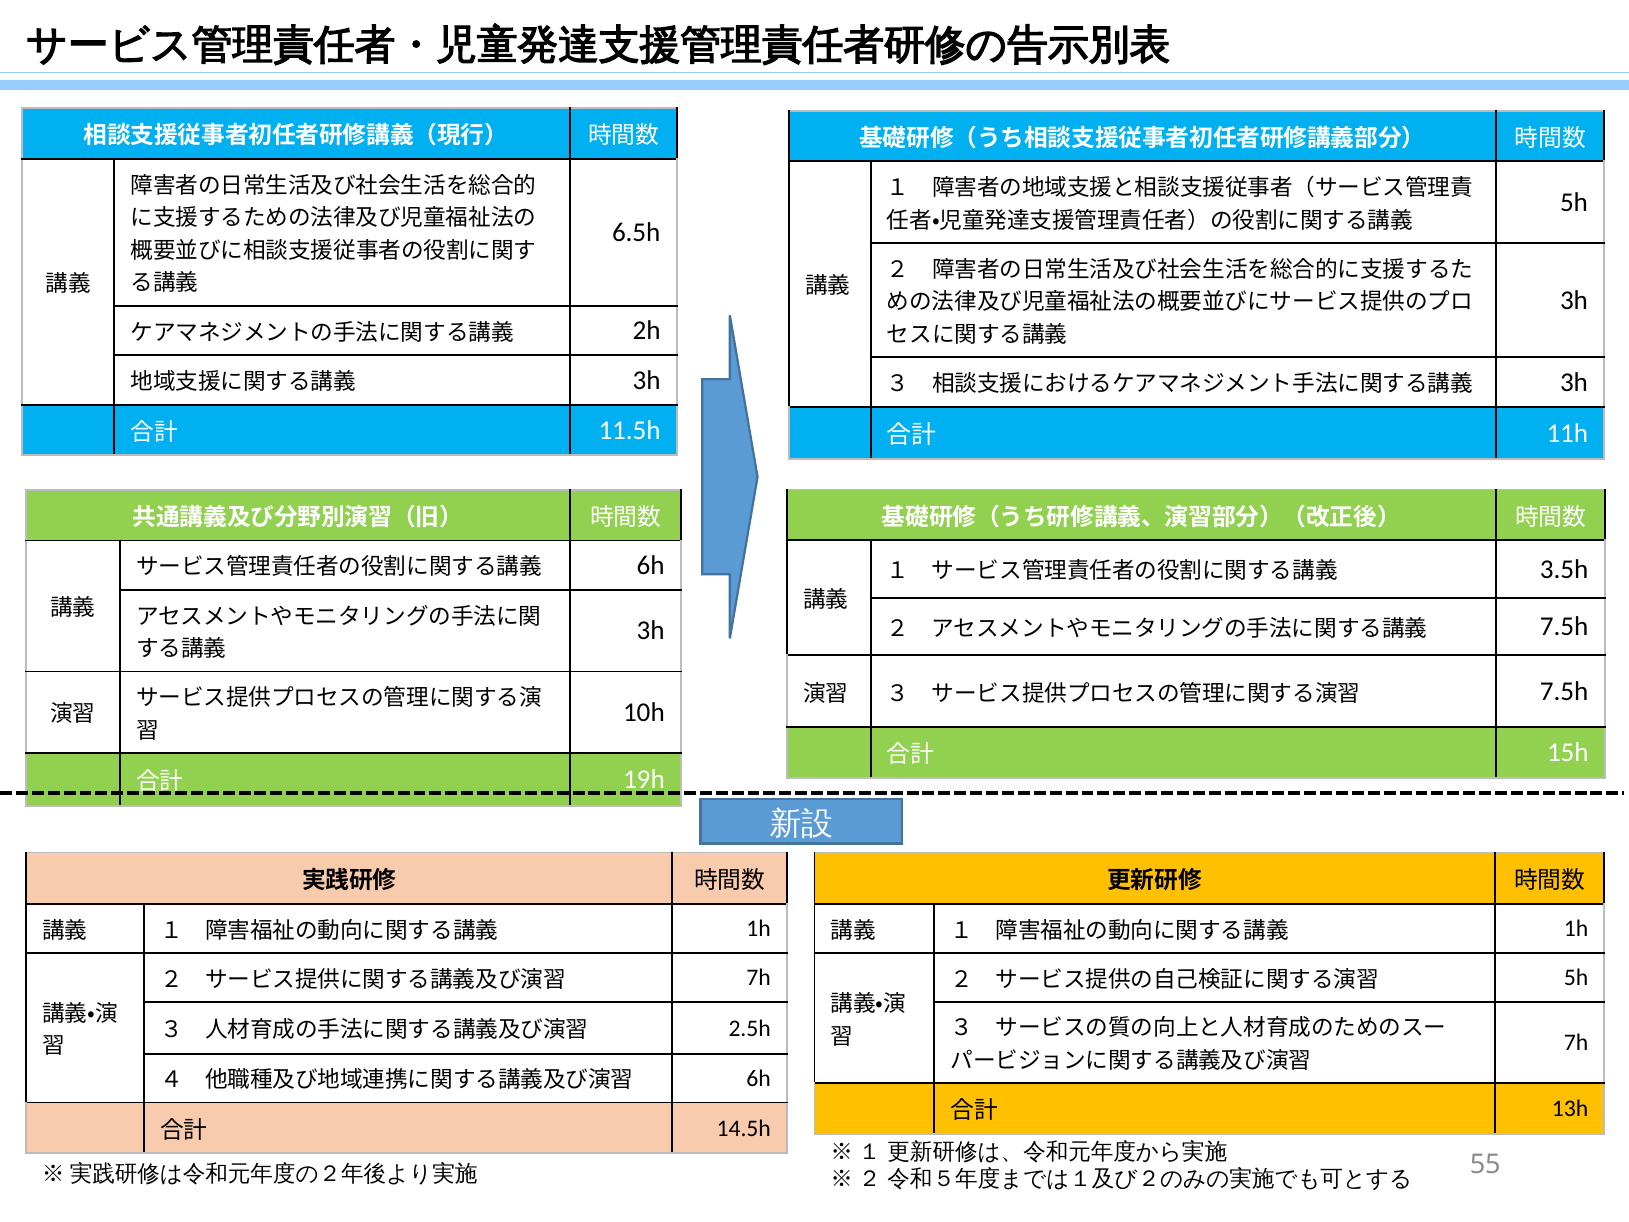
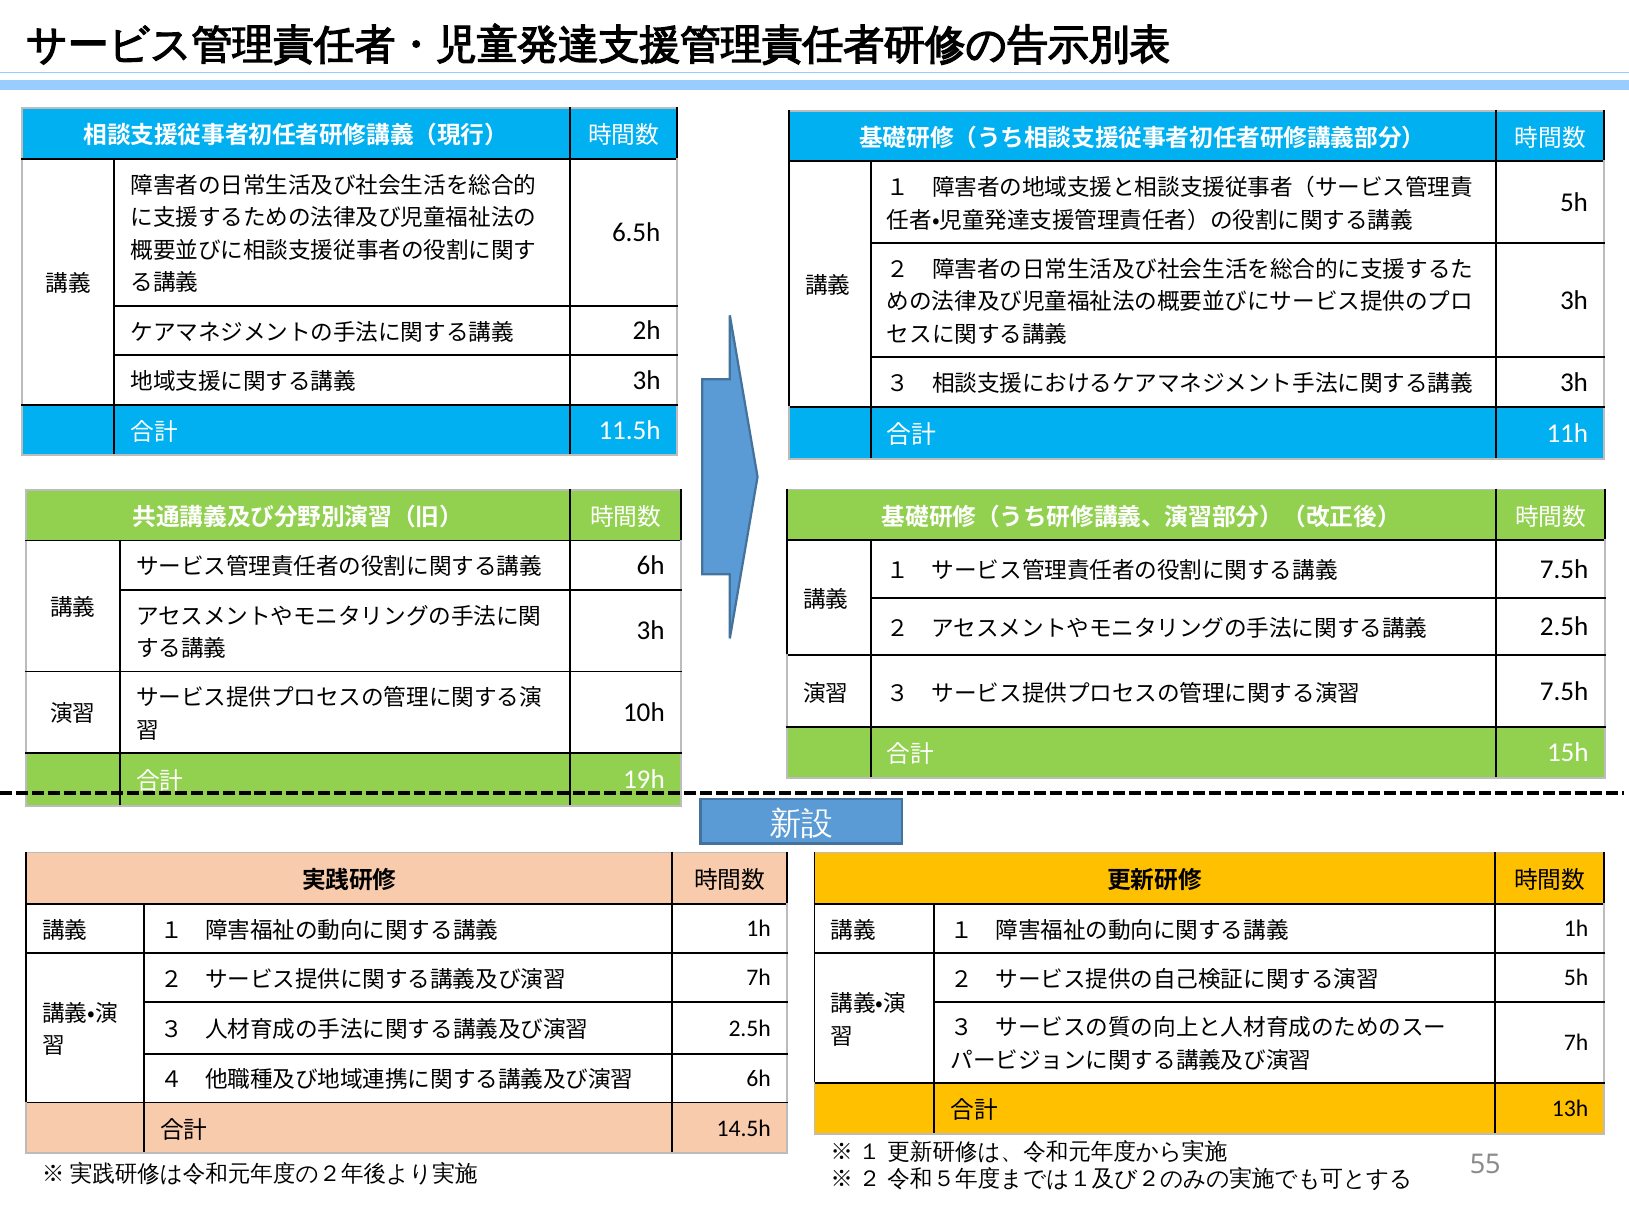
3.5h: 3.5h -> 7.5h (1564, 569)
7.5h: 7.5h -> 2.5h (1564, 627)
